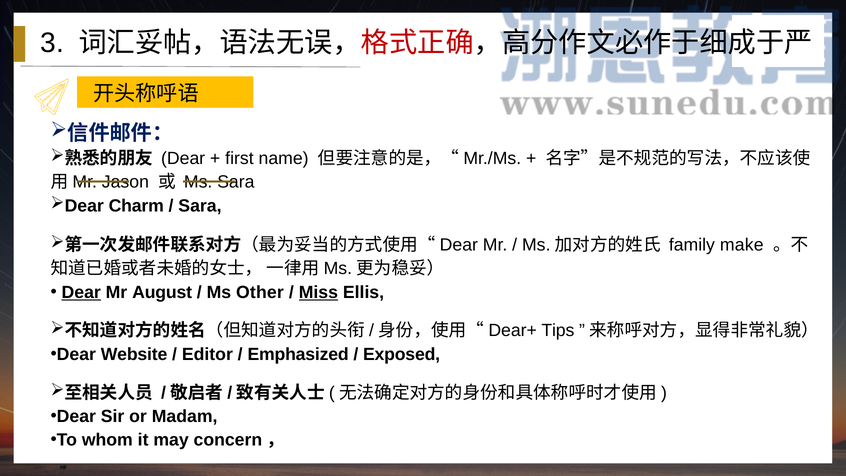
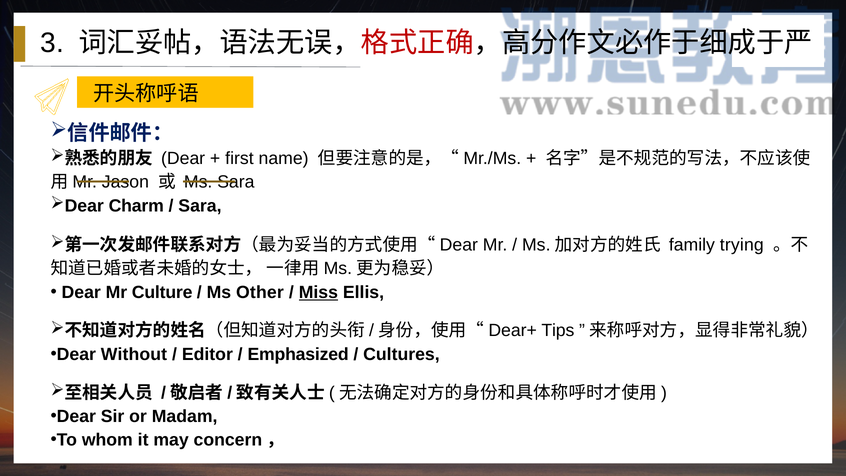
make: make -> trying (742, 245)
Dear underline: present -> none (81, 292)
August: August -> Culture (162, 292)
Website: Website -> Without (134, 354)
Exposed: Exposed -> Cultures (401, 354)
